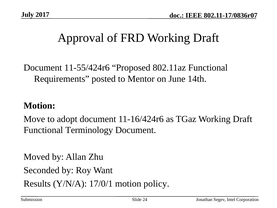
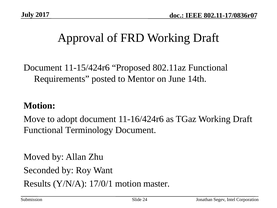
11-55/424r6: 11-55/424r6 -> 11-15/424r6 (87, 68)
policy: policy -> master (157, 184)
